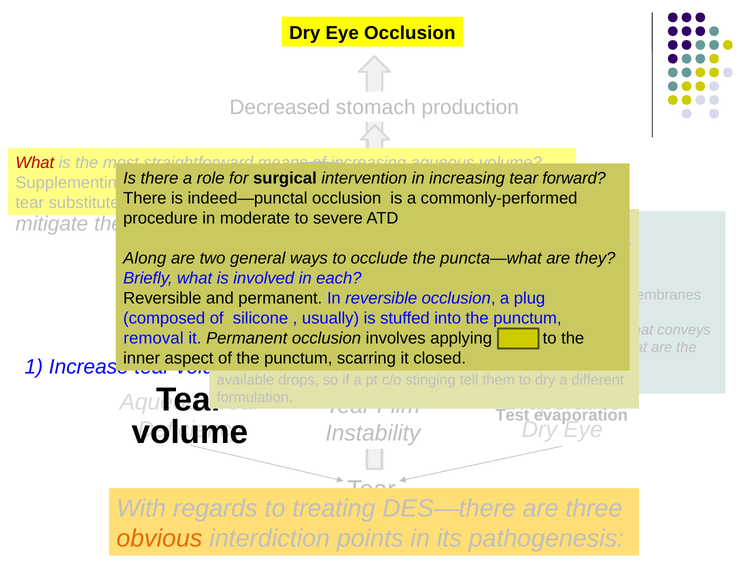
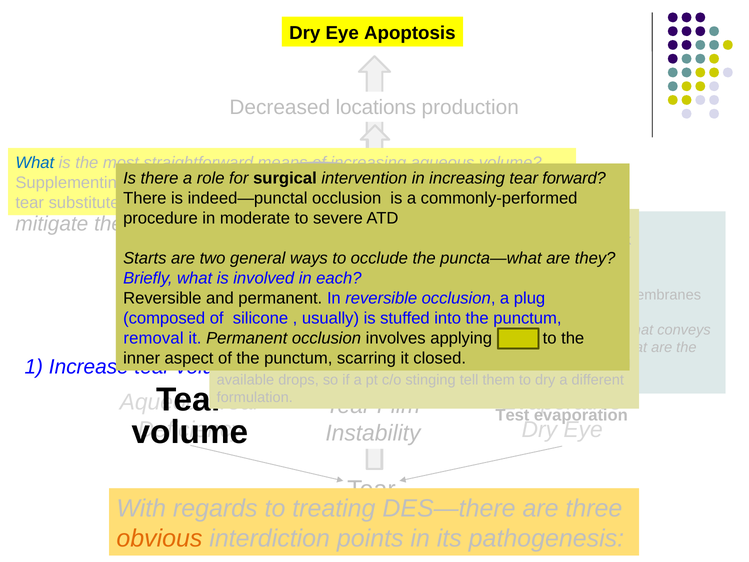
Eye Occlusion: Occlusion -> Apoptosis (410, 33)
stomach: stomach -> locations (376, 107)
What colour: red -> blue (35, 163)
Along: Along -> Starts (145, 258)
